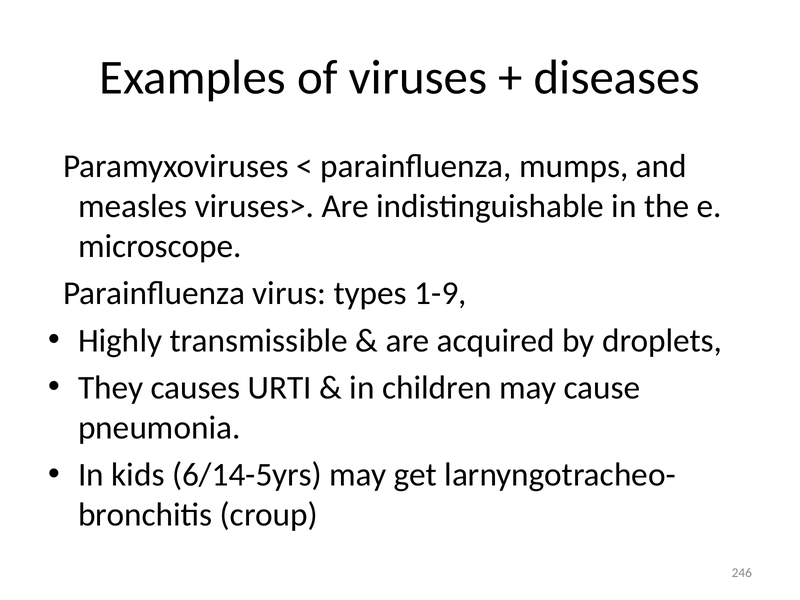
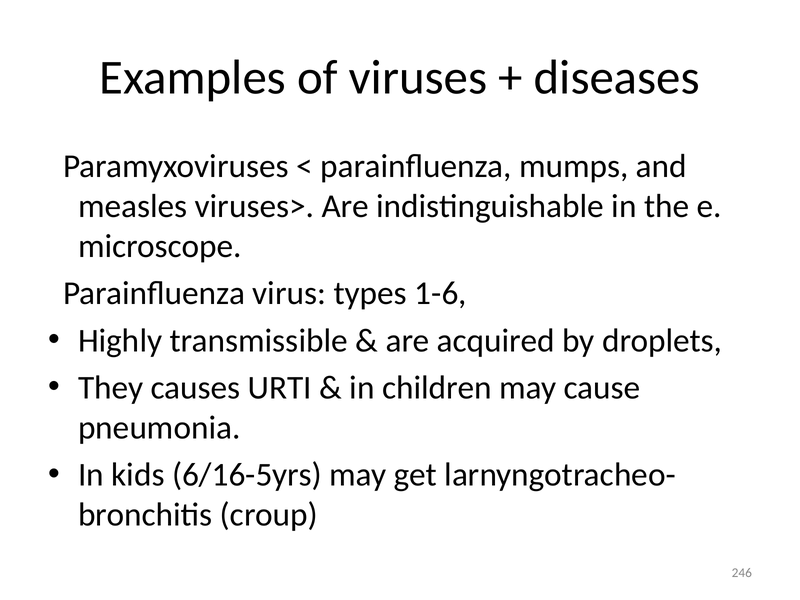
1-9: 1-9 -> 1-6 (441, 293)
6/14-5yrs: 6/14-5yrs -> 6/16-5yrs (247, 475)
